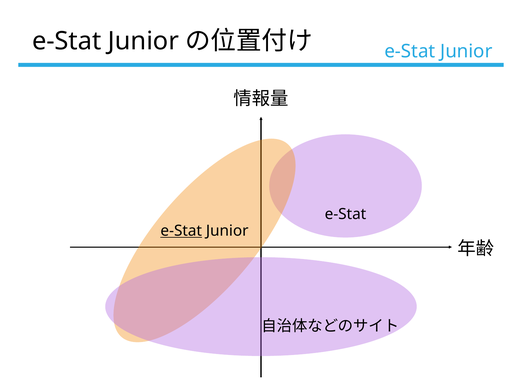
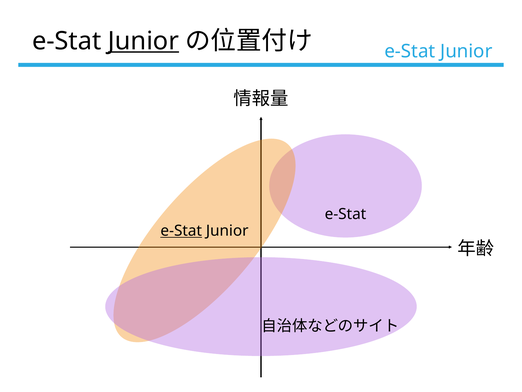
Junior underline: none -> present (143, 41)
